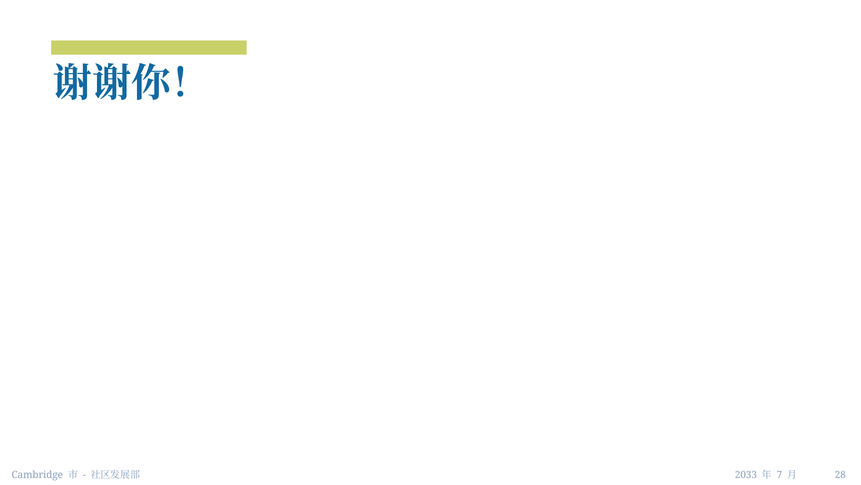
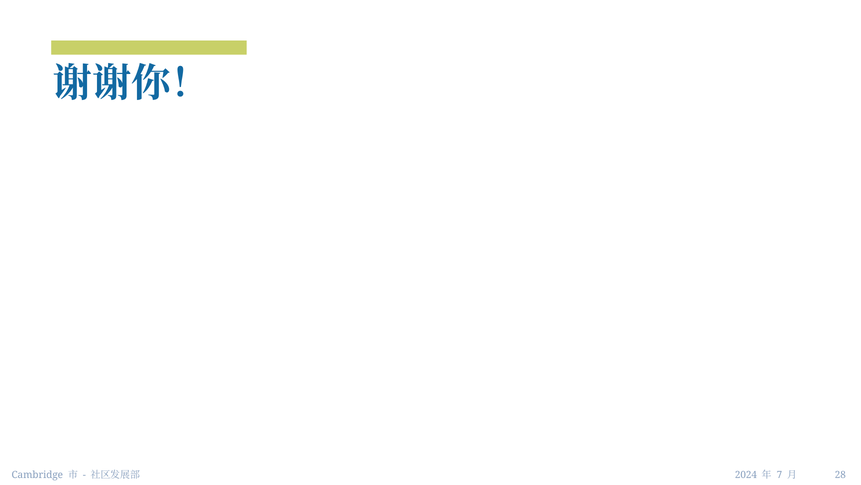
2033: 2033 -> 2024 (746, 474)
